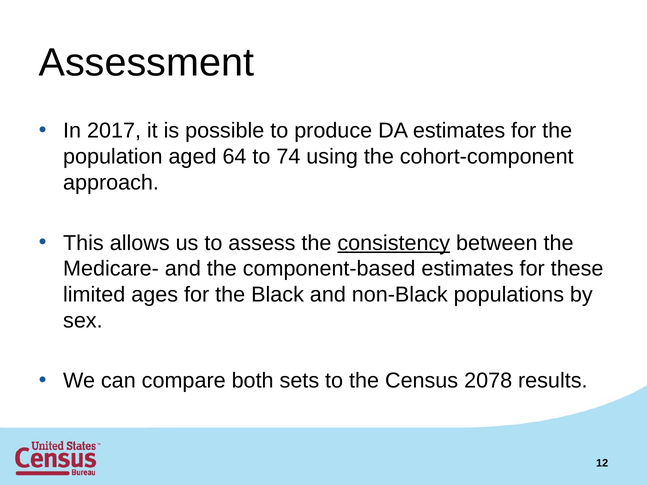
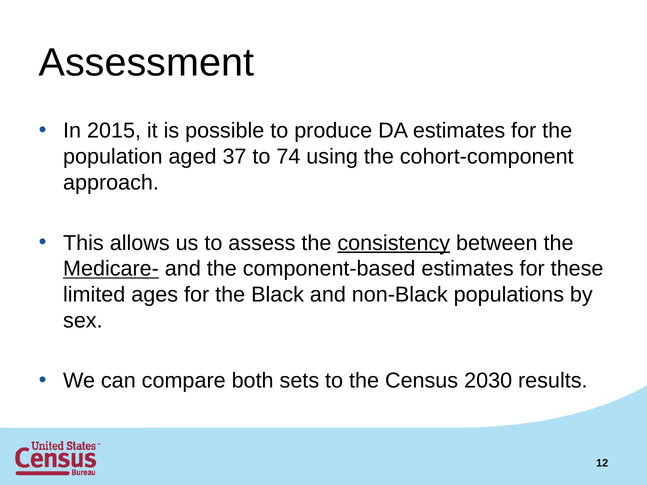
2017: 2017 -> 2015 (114, 131)
64: 64 -> 37 (235, 157)
Medicare- underline: none -> present (111, 269)
2078: 2078 -> 2030 (488, 381)
